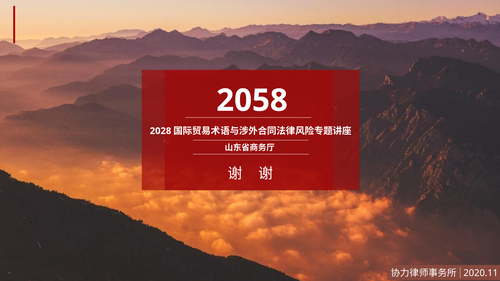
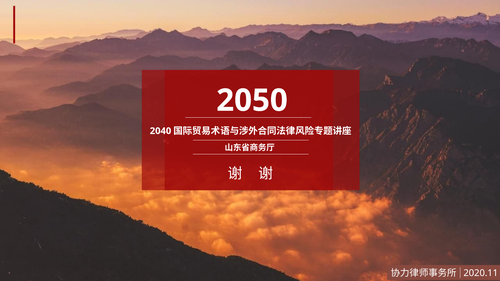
2058: 2058 -> 2050 (252, 101)
2028: 2028 -> 2040 (161, 131)
